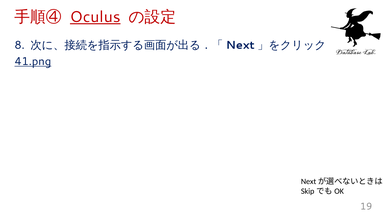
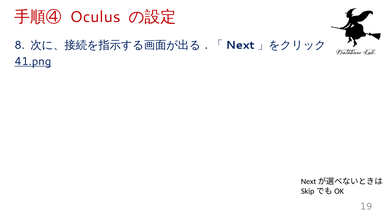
Oculus underline: present -> none (95, 17)
